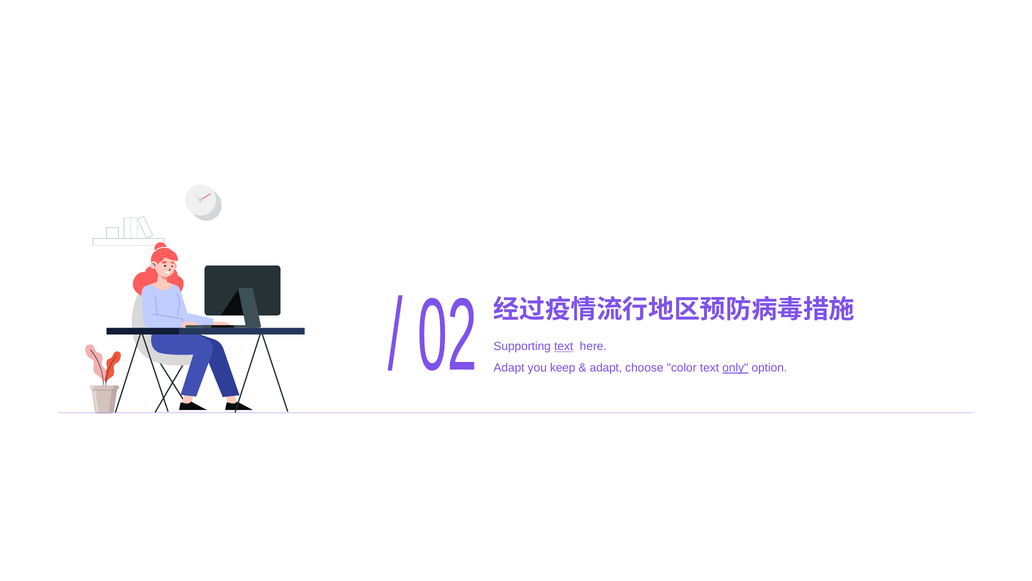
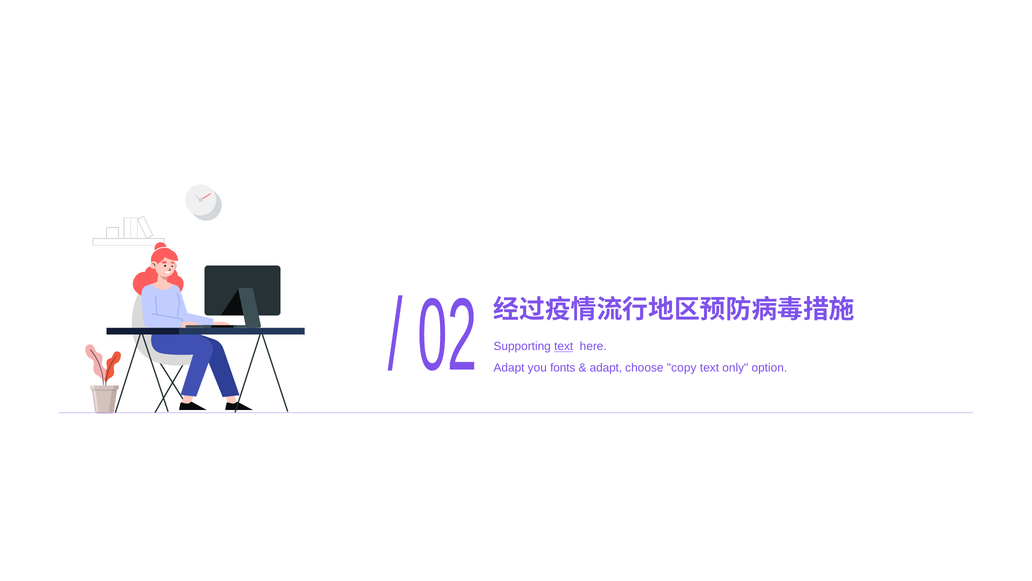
keep: keep -> fonts (563, 368)
color: color -> copy (682, 368)
only underline: present -> none (735, 368)
